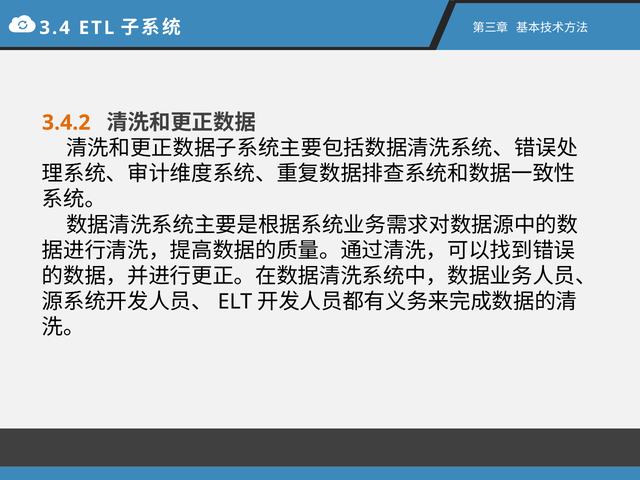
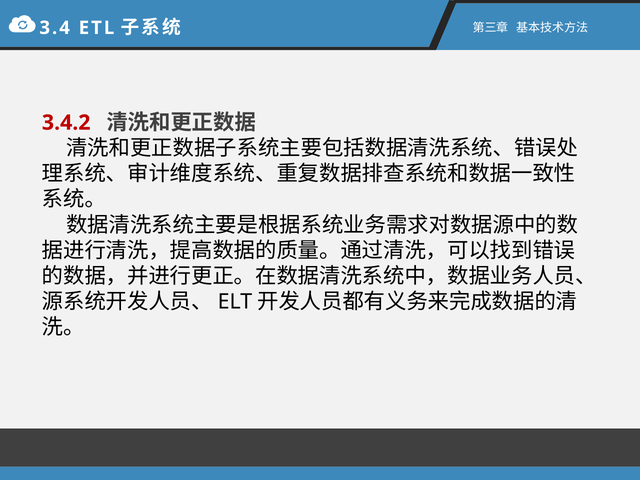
3.4.2 colour: orange -> red (66, 123)
